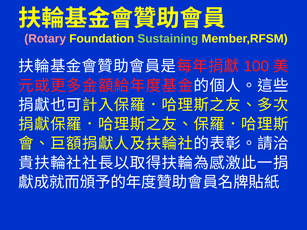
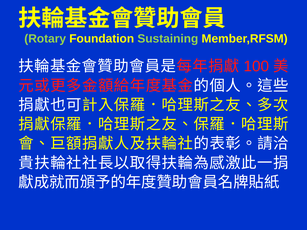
Rotary colour: pink -> light green (45, 39)
